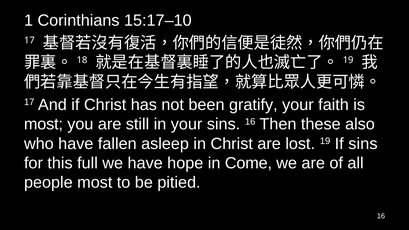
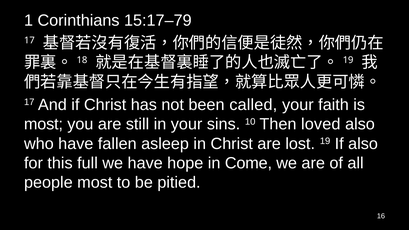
15:17–10: 15:17–10 -> 15:17–79 (158, 20)
gratify: gratify -> called (253, 105)
sins 16: 16 -> 10 (250, 122)
these: these -> loved (321, 124)
If sins: sins -> also (363, 144)
